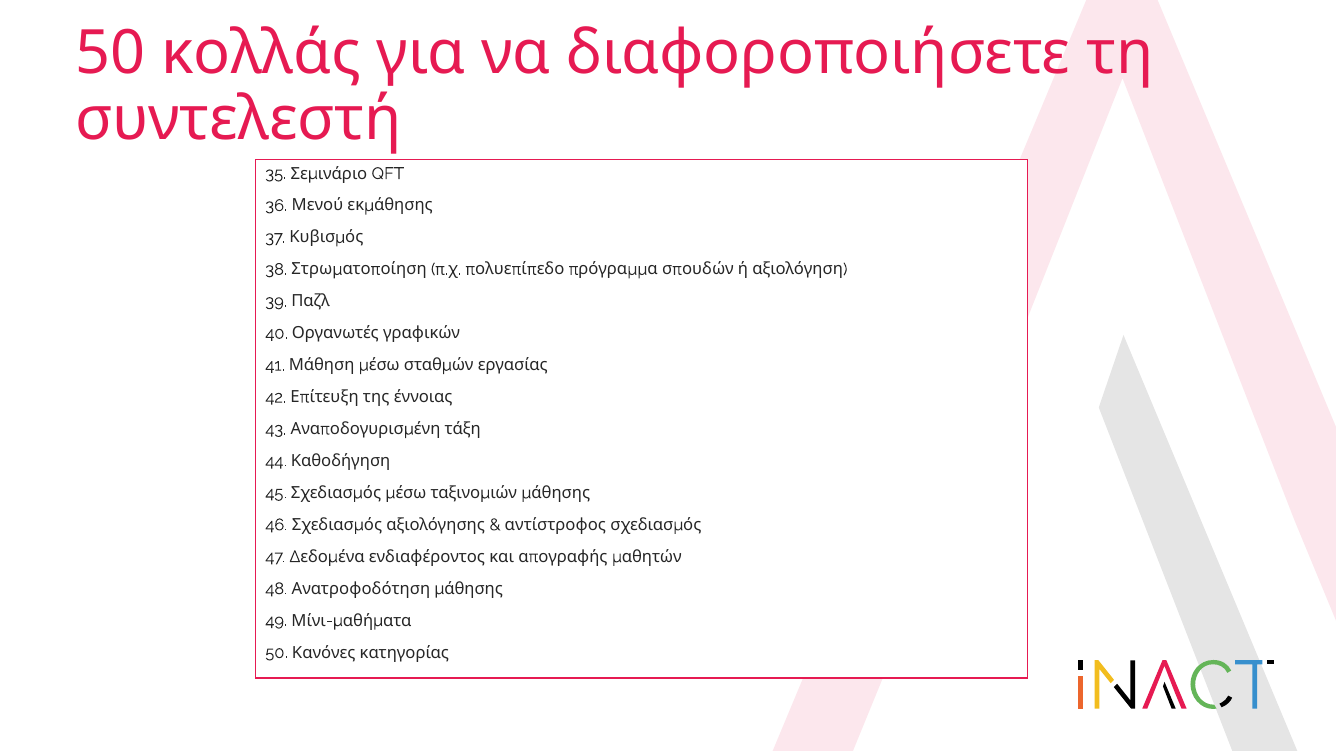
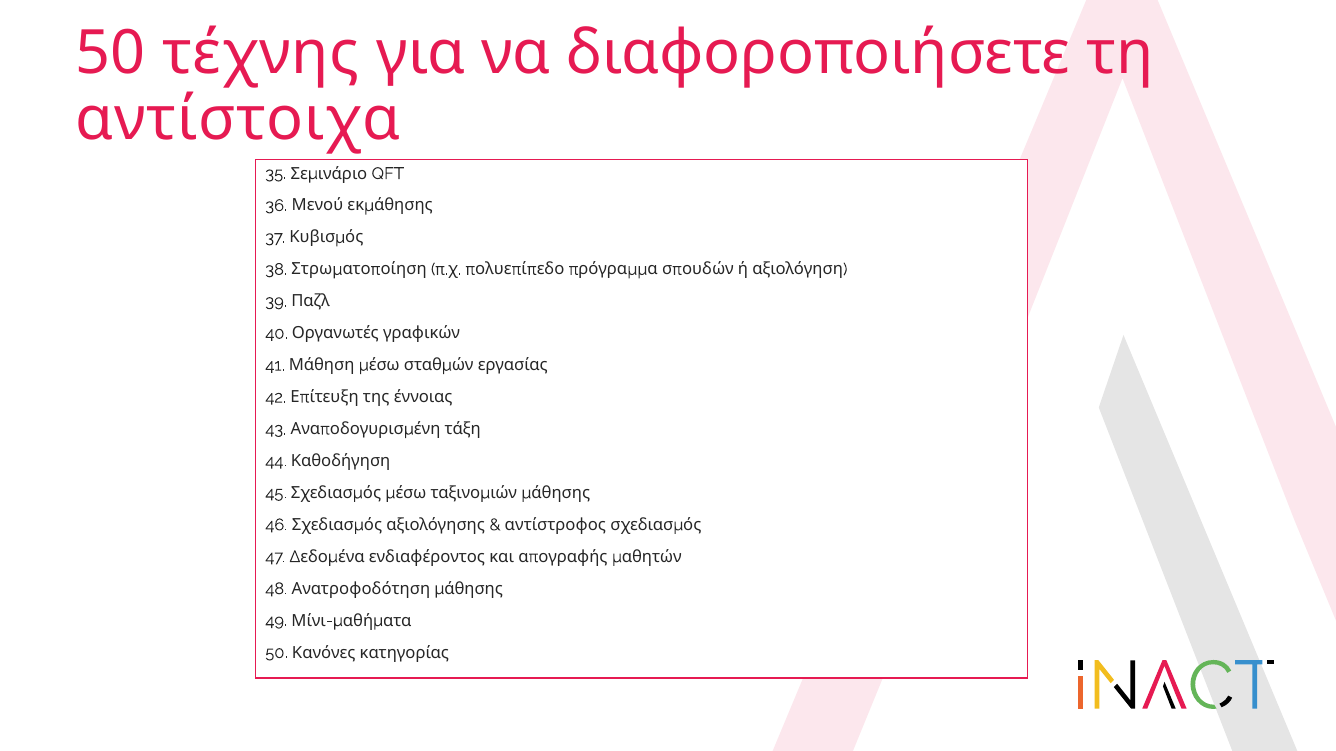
κολλάς: κολλάς -> τέχνης (261, 54)
συντελεστή: συντελεστή -> αντίστοιχα (238, 120)
